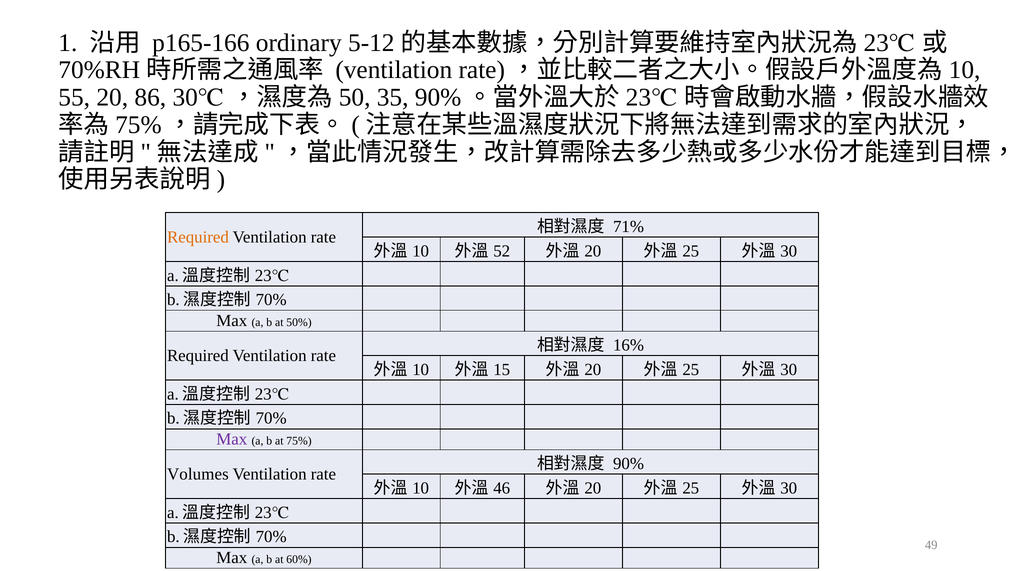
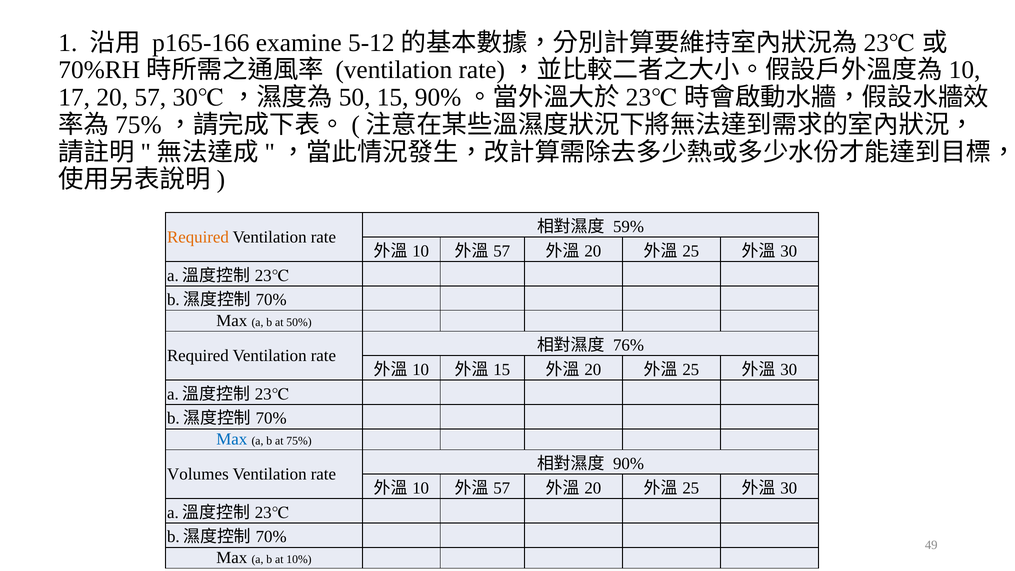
ordinary: ordinary -> examine (299, 43)
55: 55 -> 17 (74, 97)
20 86: 86 -> 57 (150, 97)
35: 35 -> 15 (393, 97)
71%: 71% -> 59% (629, 227)
52: 52 -> 57 (502, 251)
16%: 16% -> 76% (629, 345)
Max colour: purple -> blue (232, 439)
46: 46 -> 57 (502, 488)
60%: 60% -> 10% (299, 560)
